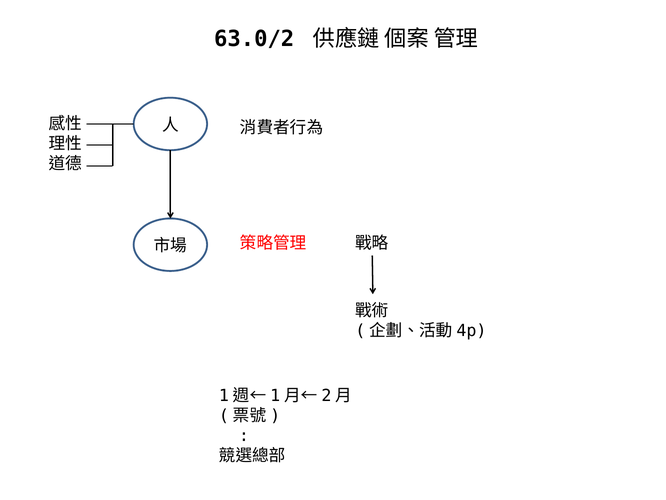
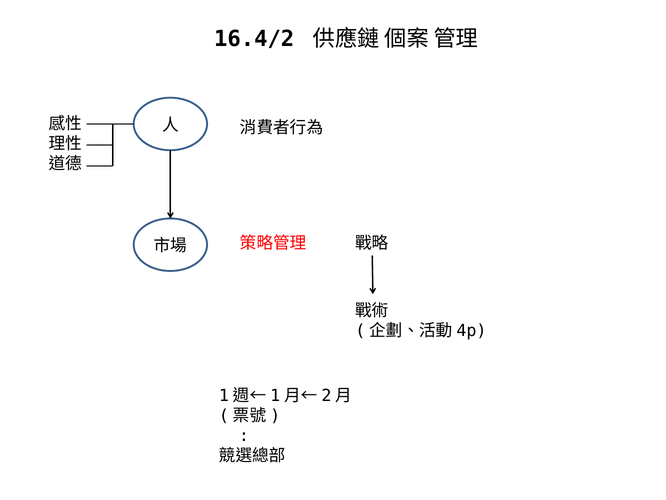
63.0/2: 63.0/2 -> 16.4/2 (254, 39)
